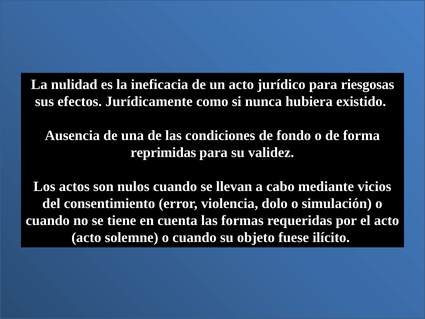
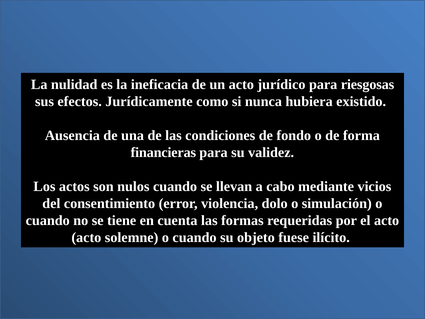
reprimidas: reprimidas -> financieras (163, 152)
